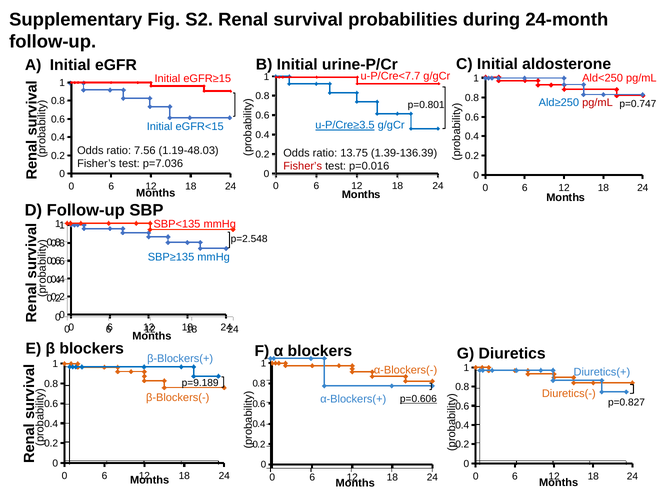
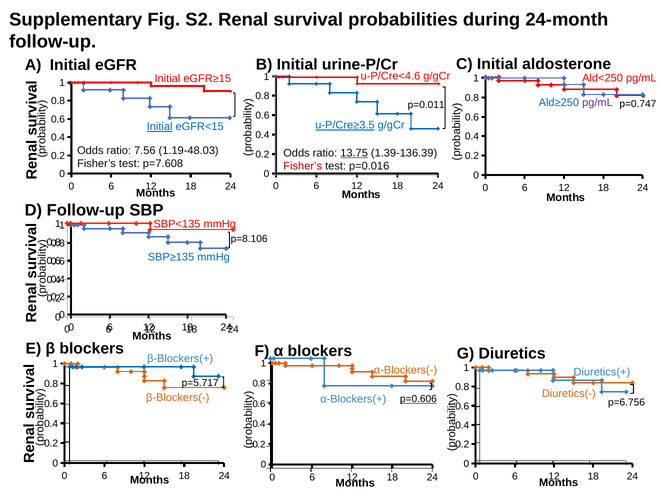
u-P/Cre<7.7: u-P/Cre<7.7 -> u-P/Cre<4.6 (390, 76)
pg/mL colour: red -> purple (598, 103)
p=0.801: p=0.801 -> p=0.011 (426, 105)
Initial underline: none -> present (160, 127)
13.75 underline: none -> present (354, 153)
p=7.036: p=7.036 -> p=7.608 (163, 164)
p=2.548: p=2.548 -> p=8.106 (249, 239)
p=9.189: p=9.189 -> p=5.717 (200, 383)
p=0.827: p=0.827 -> p=6.756 (626, 403)
